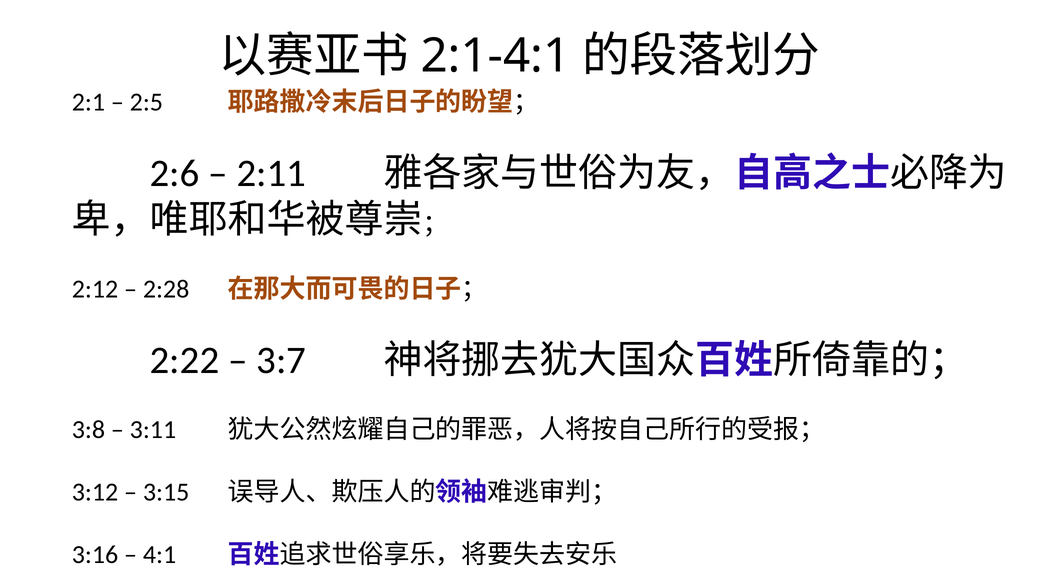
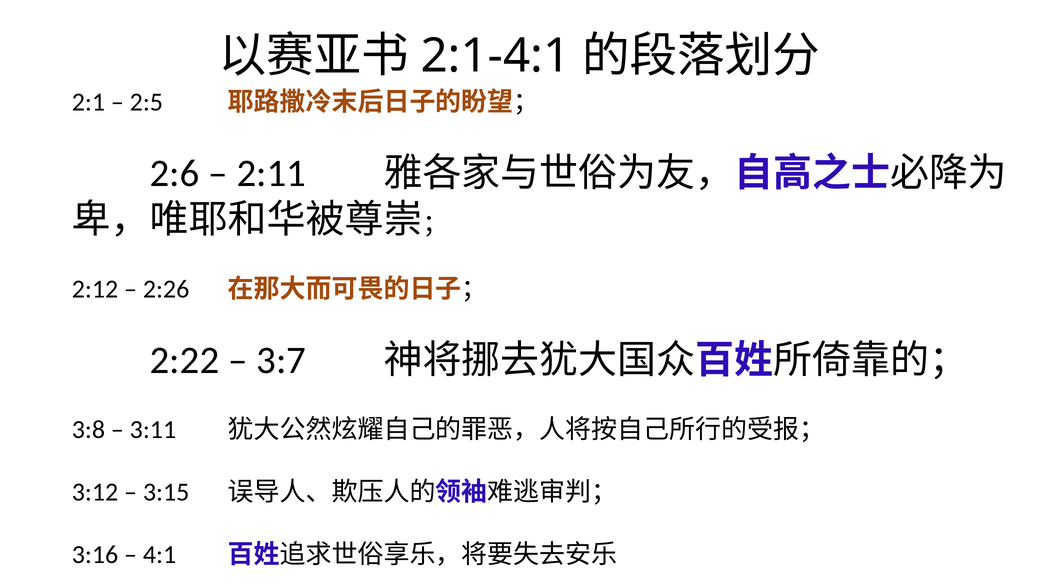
2:28: 2:28 -> 2:26 (166, 289)
